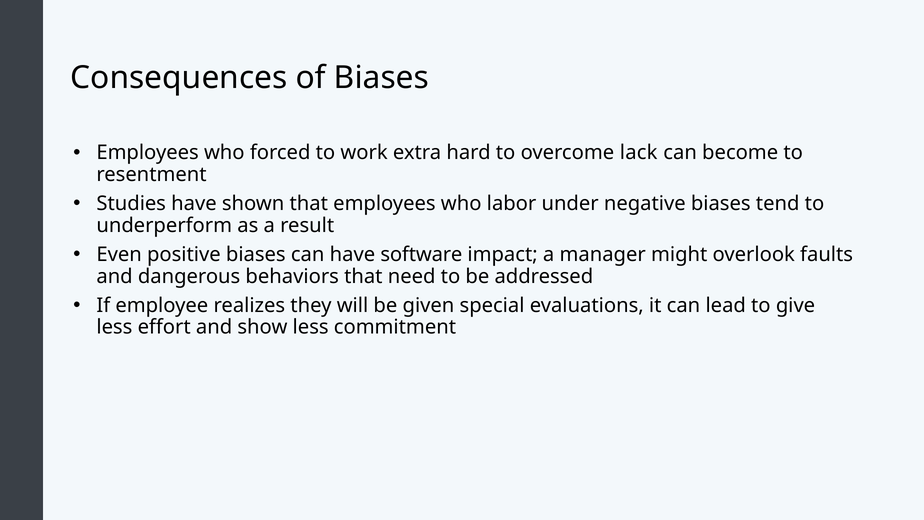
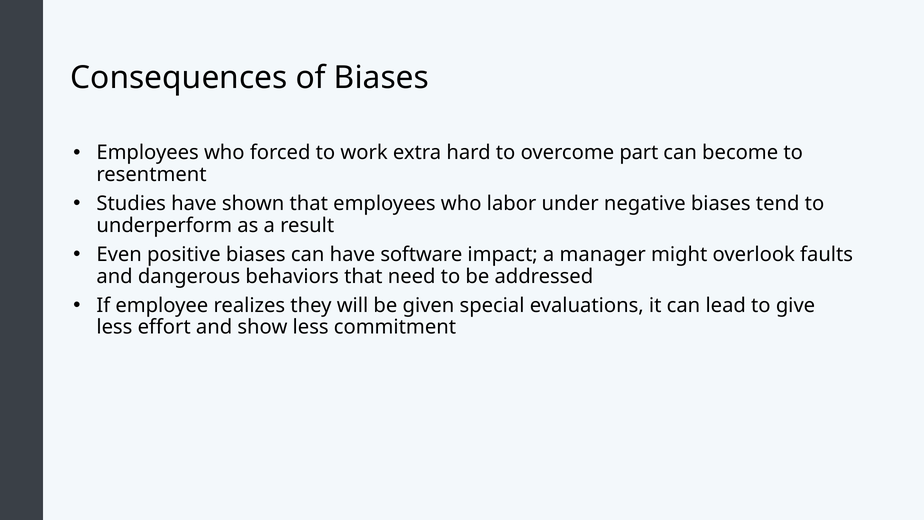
lack: lack -> part (639, 153)
